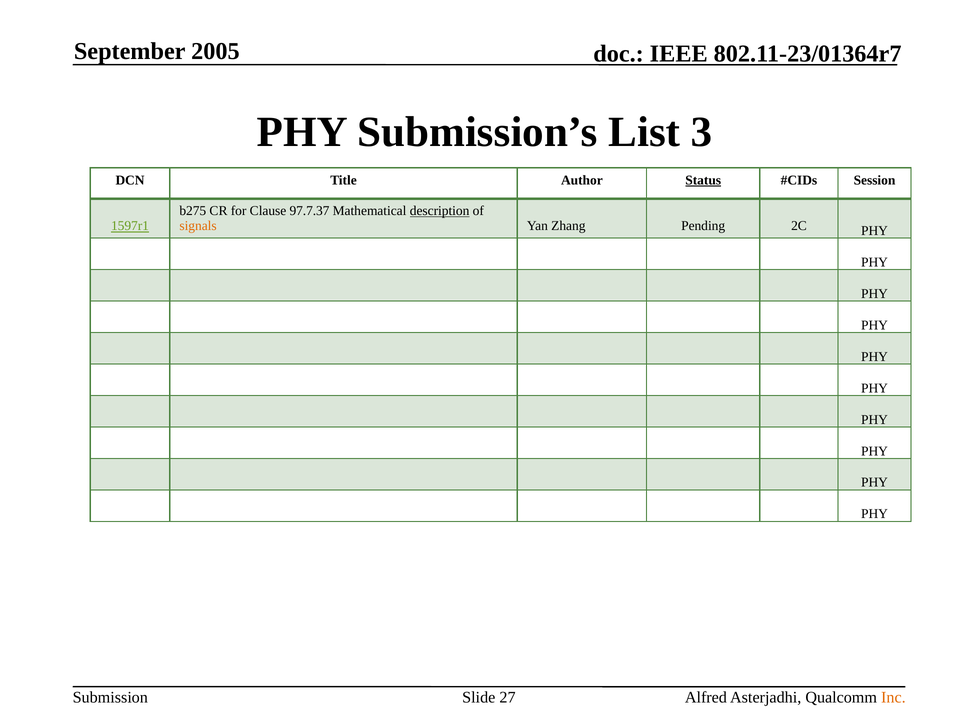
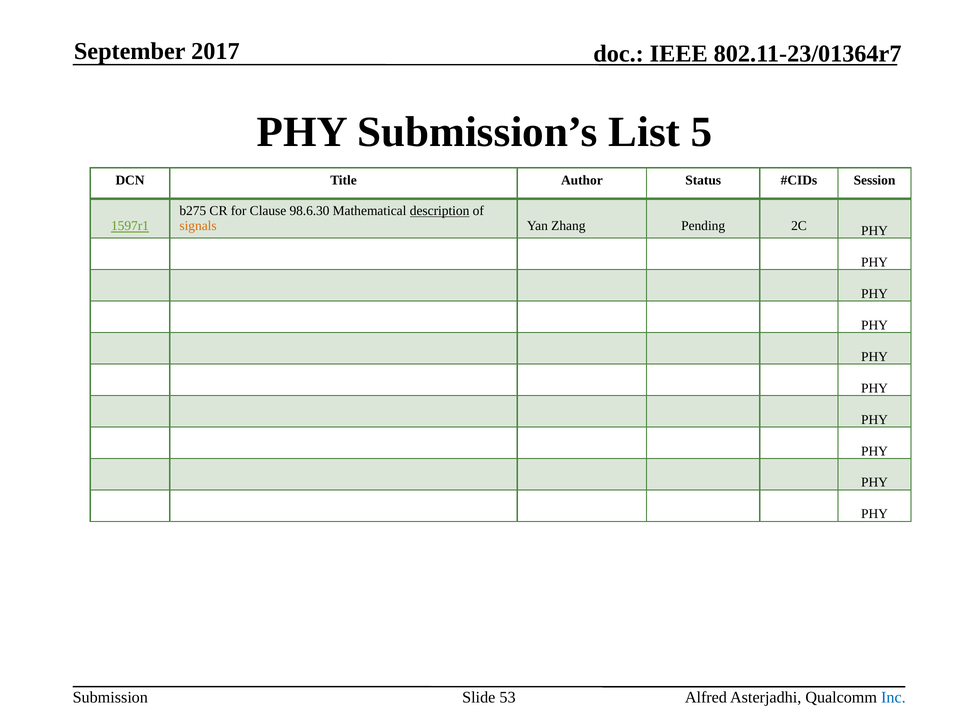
2005: 2005 -> 2017 (215, 51)
3: 3 -> 5 (702, 132)
Status underline: present -> none (703, 180)
97.7.37: 97.7.37 -> 98.6.30 (310, 211)
27: 27 -> 53 (508, 698)
Inc colour: orange -> blue (893, 698)
